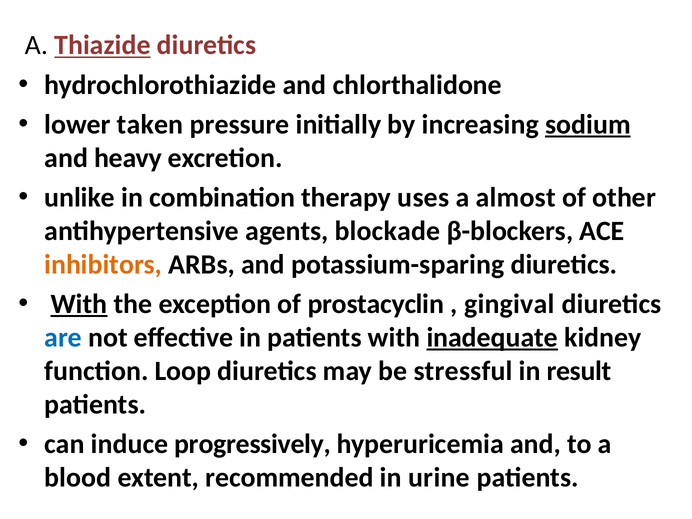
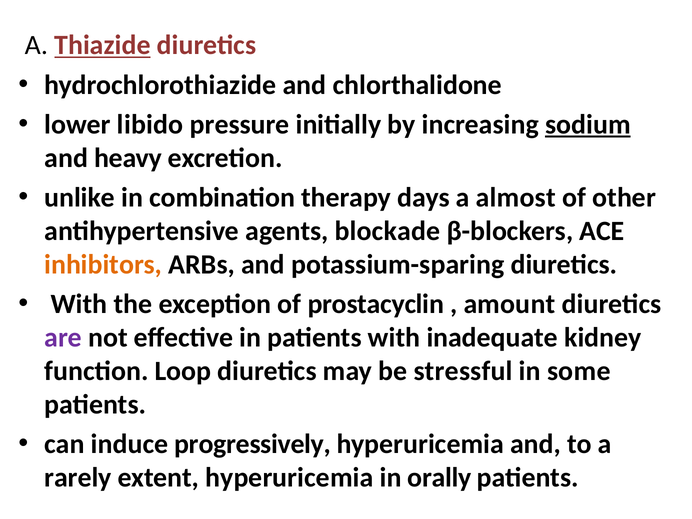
taken: taken -> libido (150, 124)
uses: uses -> days (424, 198)
With underline: present -> none (79, 304)
gingival: gingival -> amount (509, 304)
are colour: blue -> purple (63, 337)
inadequate underline: present -> none (492, 337)
result: result -> some (579, 371)
blood: blood -> rarely (78, 477)
extent recommended: recommended -> hyperuricemia (289, 477)
urine: urine -> orally (439, 477)
